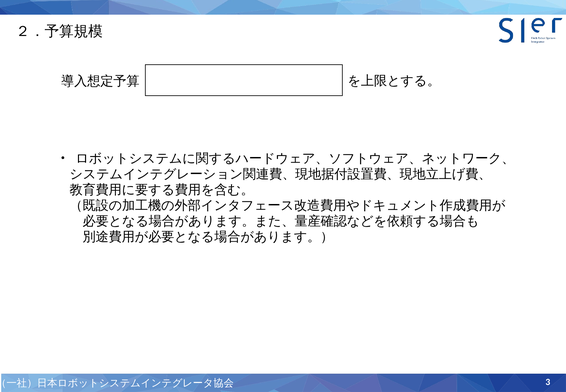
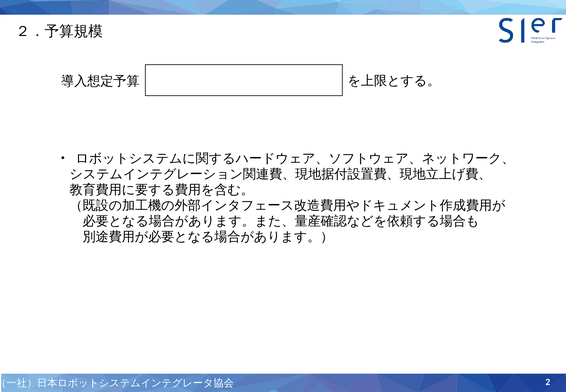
3: 3 -> 2 (548, 382)
